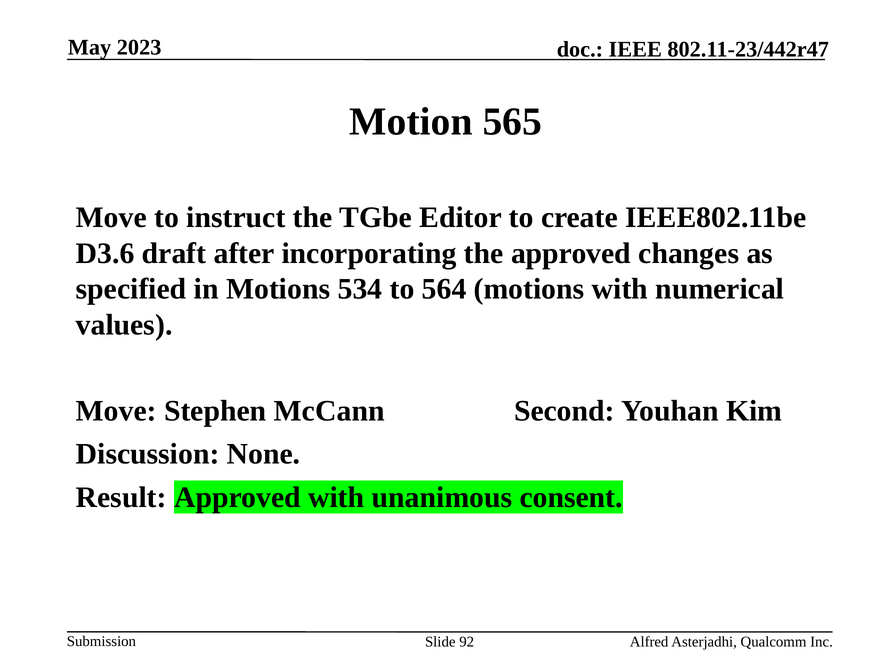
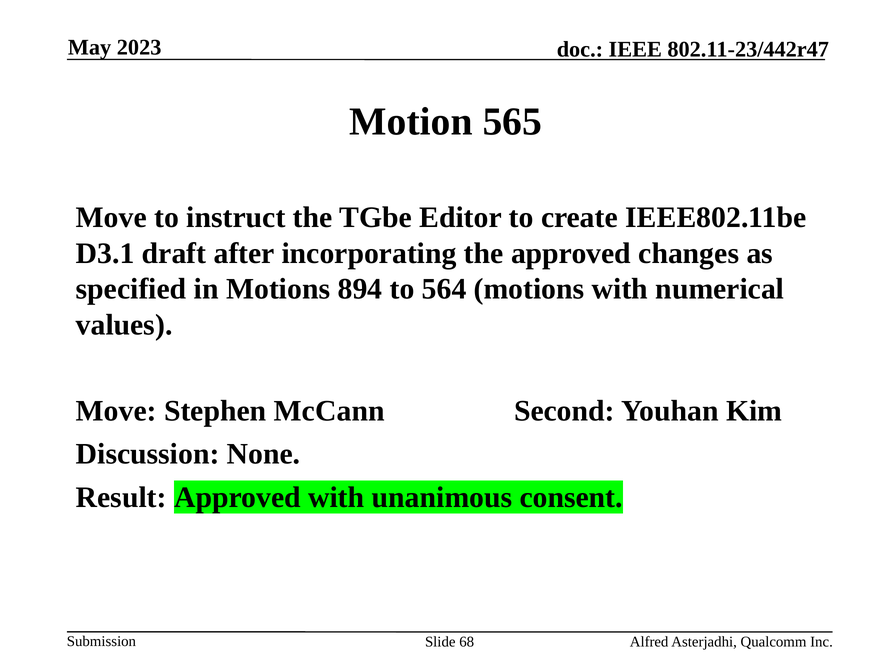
D3.6: D3.6 -> D3.1 (105, 253)
534: 534 -> 894 (360, 289)
92: 92 -> 68 (467, 642)
